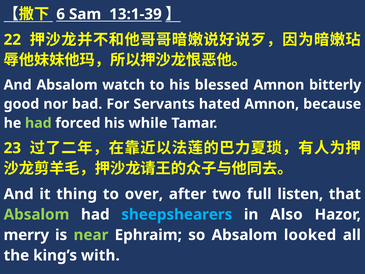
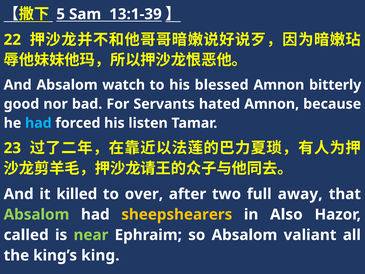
6: 6 -> 5 (61, 14)
had colour: light green -> light blue (38, 123)
while: while -> listen (148, 123)
thing: thing -> killed (77, 194)
listen: listen -> away (300, 194)
sheepshearers colour: light blue -> yellow (177, 214)
merry: merry -> called (26, 235)
looked: looked -> valiant (310, 235)
with: with -> king (100, 255)
